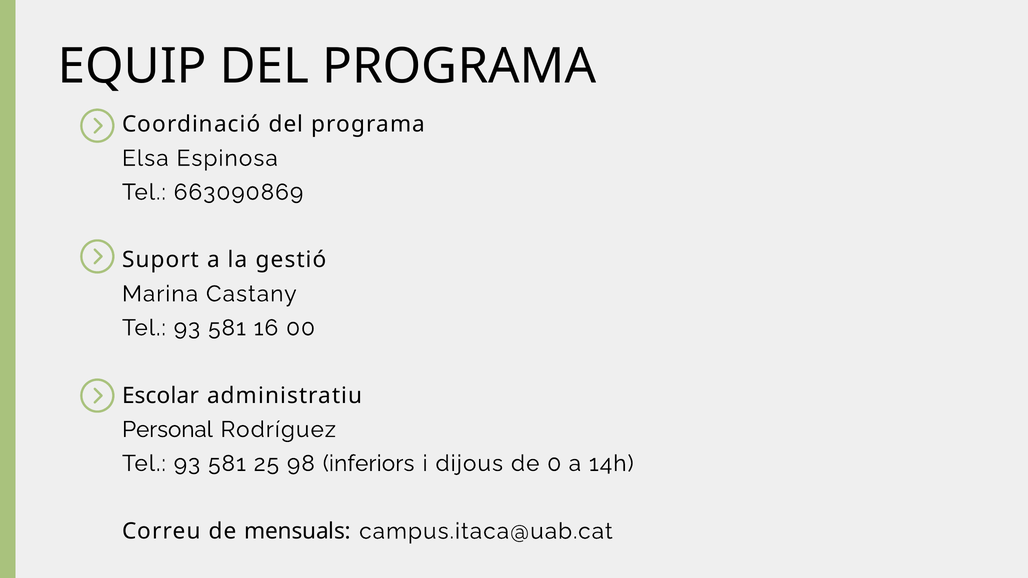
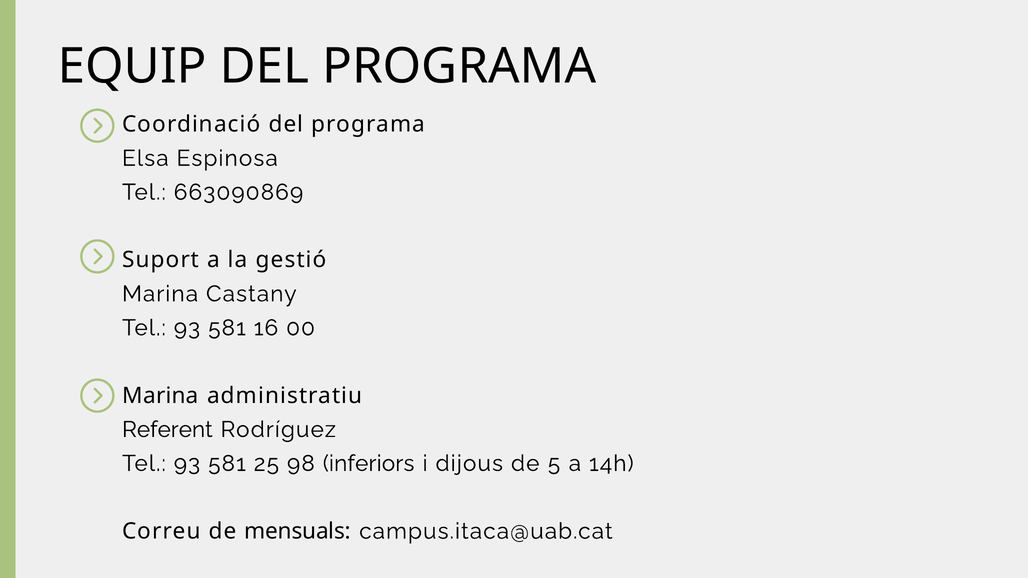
Escolar: Escolar -> Marina (160, 396)
Personal: Personal -> Referent (167, 430)
0: 0 -> 5 (554, 464)
